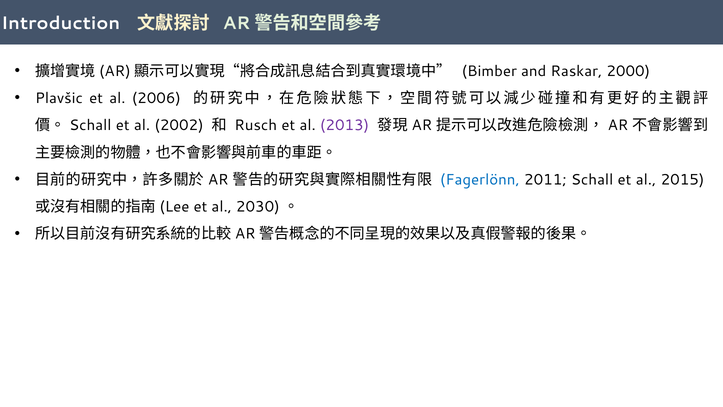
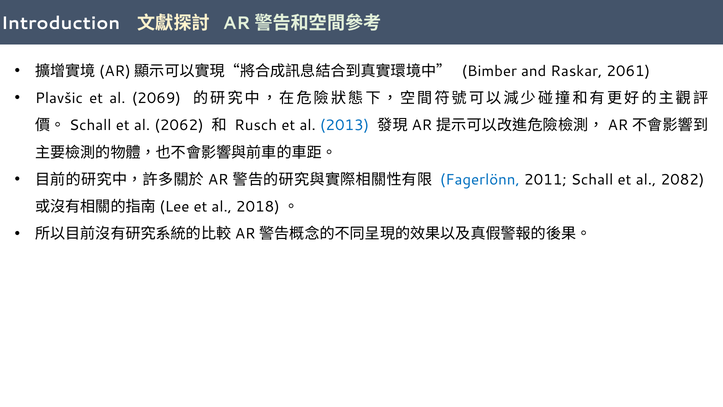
2000: 2000 -> 2061 (628, 71)
2006: 2006 -> 2069 (156, 98)
2002: 2002 -> 2062 (179, 125)
2013 colour: purple -> blue (345, 125)
2015: 2015 -> 2082 (683, 180)
2030: 2030 -> 2018 (258, 207)
